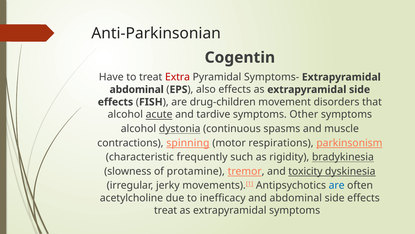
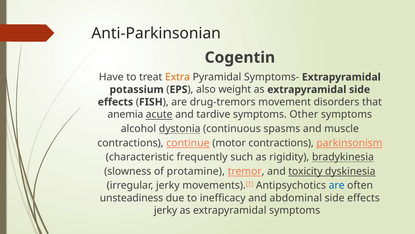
Extra colour: red -> orange (177, 77)
abdominal: abdominal -> potassium (137, 89)
also effects: effects -> weight (235, 89)
drug-children: drug-children -> drug-tremors (223, 102)
alcohol: alcohol -> anemia (125, 114)
spinning: spinning -> continue (188, 143)
motor respirations: respirations -> contractions (281, 143)
acetylcholine: acetylcholine -> unsteadiness (131, 198)
treat: treat -> jerky (166, 210)
